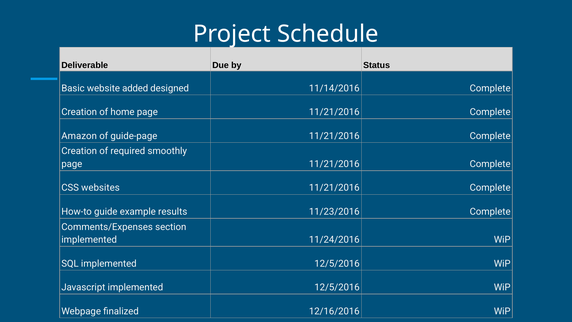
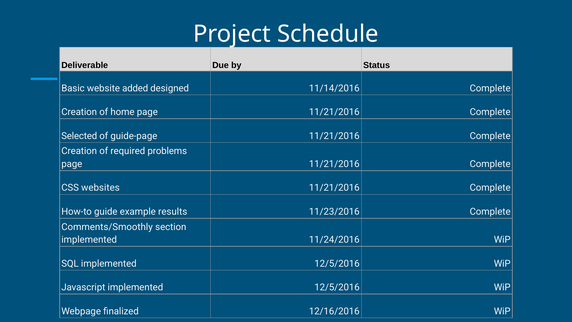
Amazon: Amazon -> Selected (79, 136)
smoothly: smoothly -> problems (167, 151)
Comments/Expenses: Comments/Expenses -> Comments/Smoothly (107, 227)
